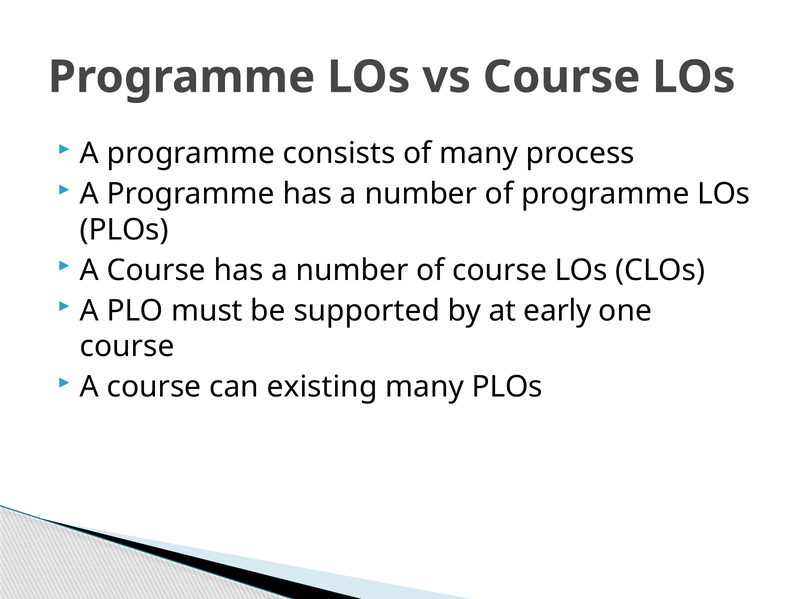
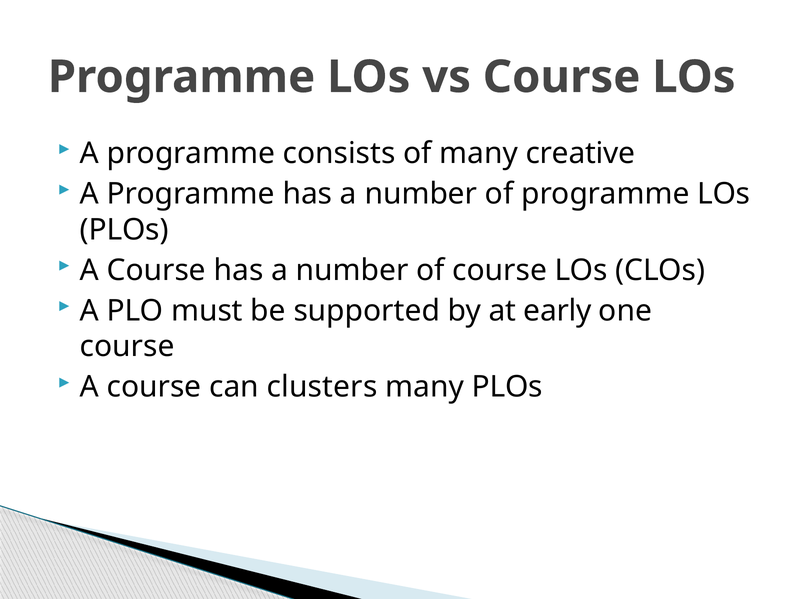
process: process -> creative (580, 153)
existing: existing -> clusters (322, 387)
